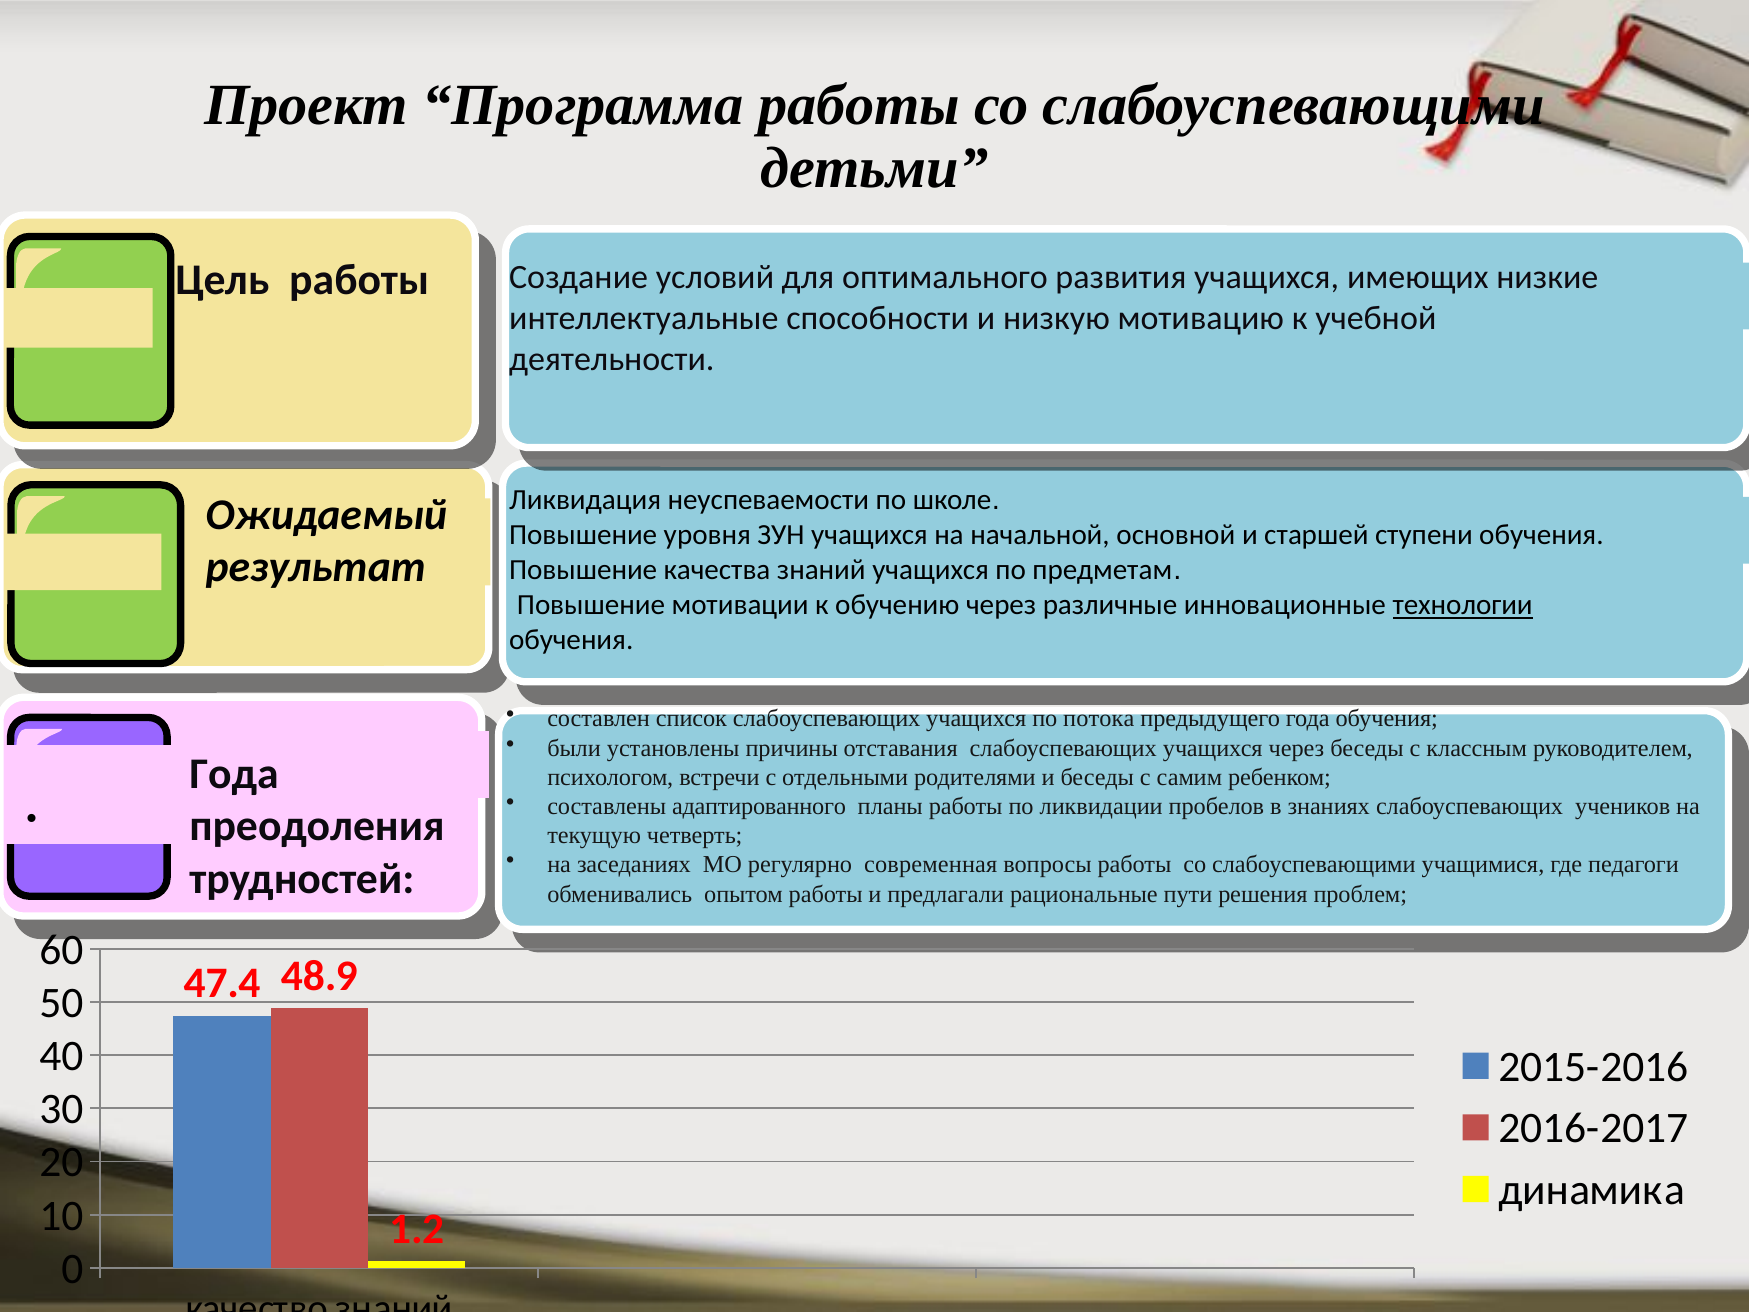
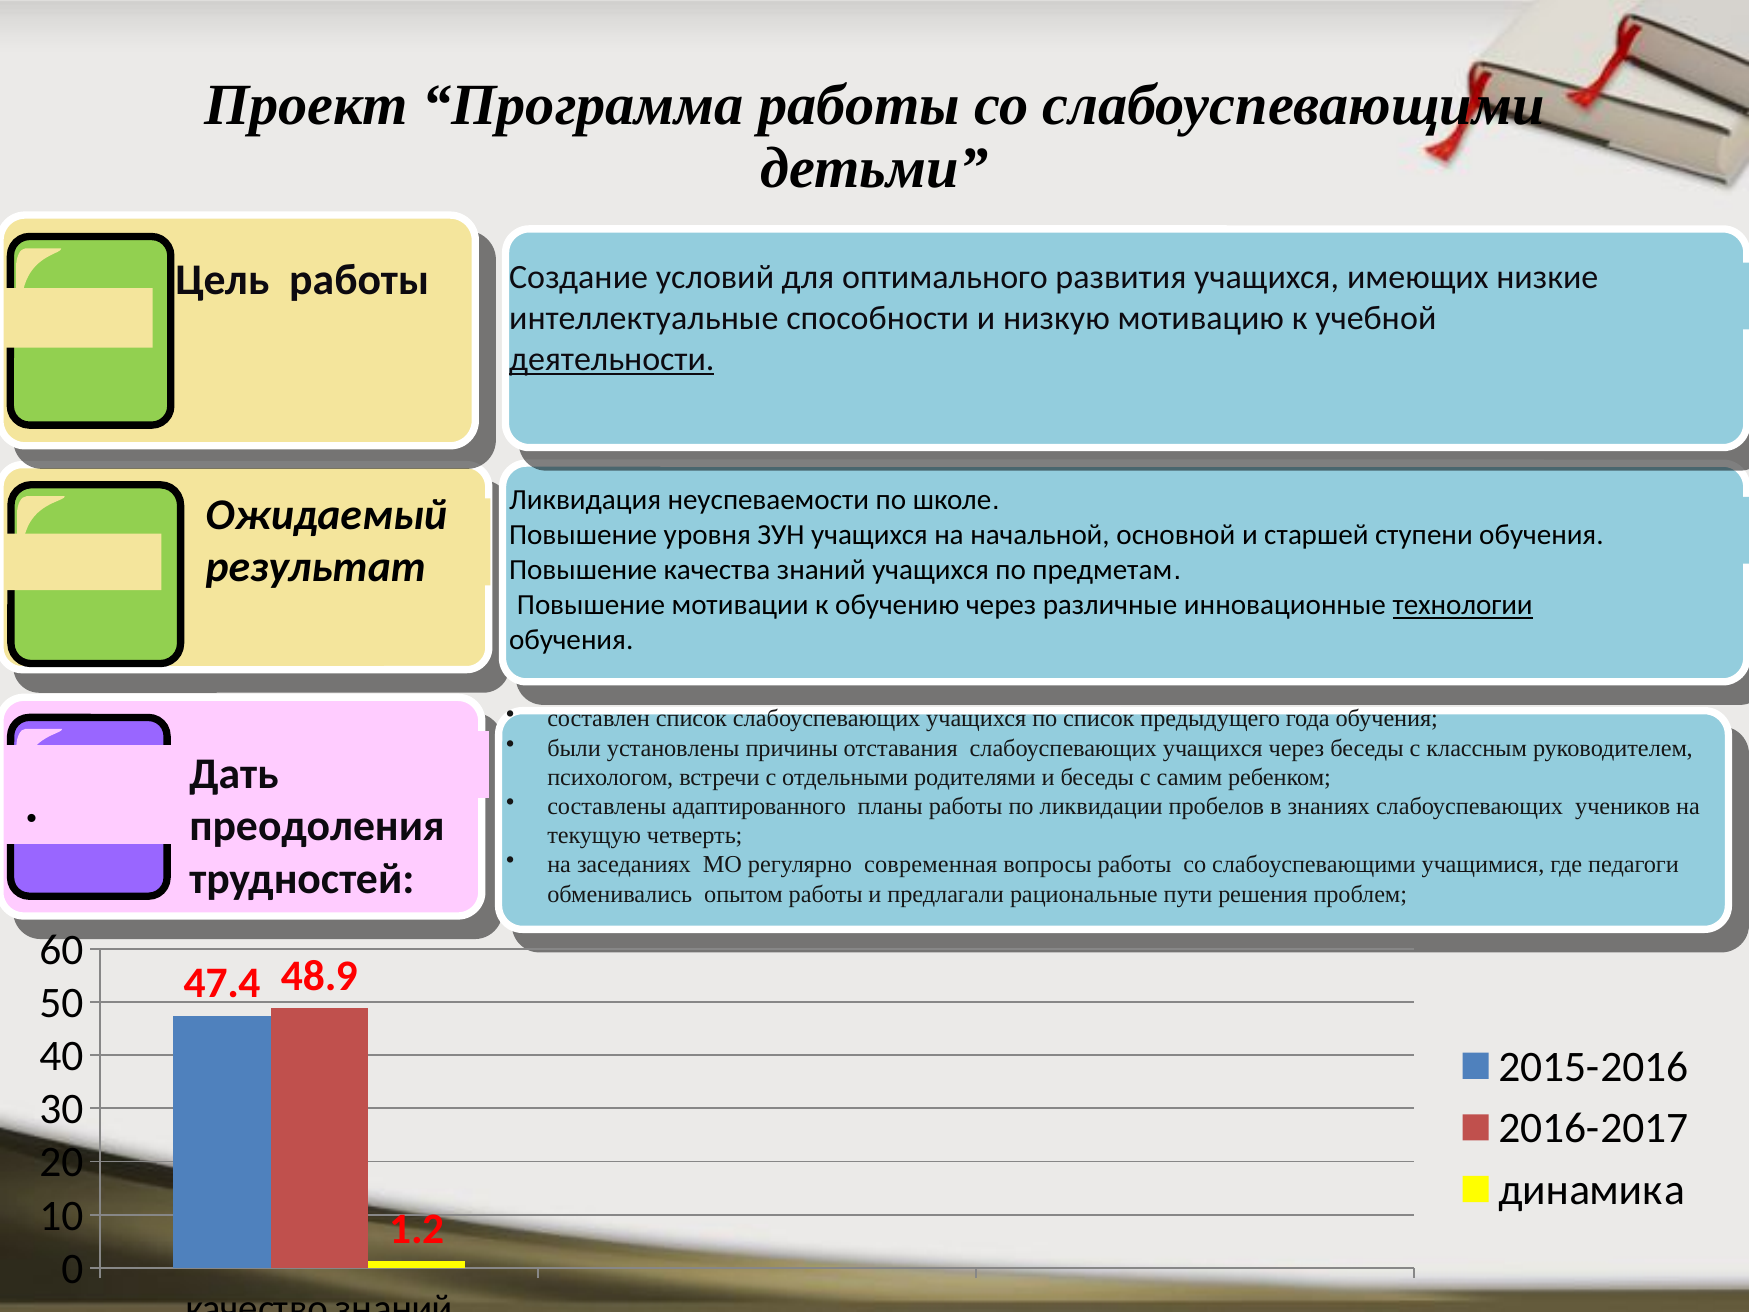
деятельности underline: none -> present (612, 359)
по потока: потока -> список (1099, 719)
Года: Года -> Дать (234, 774)
